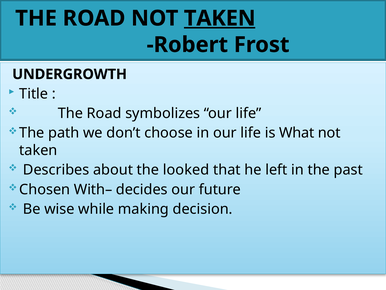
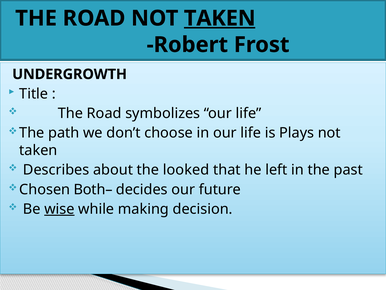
What: What -> Plays (297, 133)
With–: With– -> Both– (93, 189)
wise underline: none -> present (59, 209)
